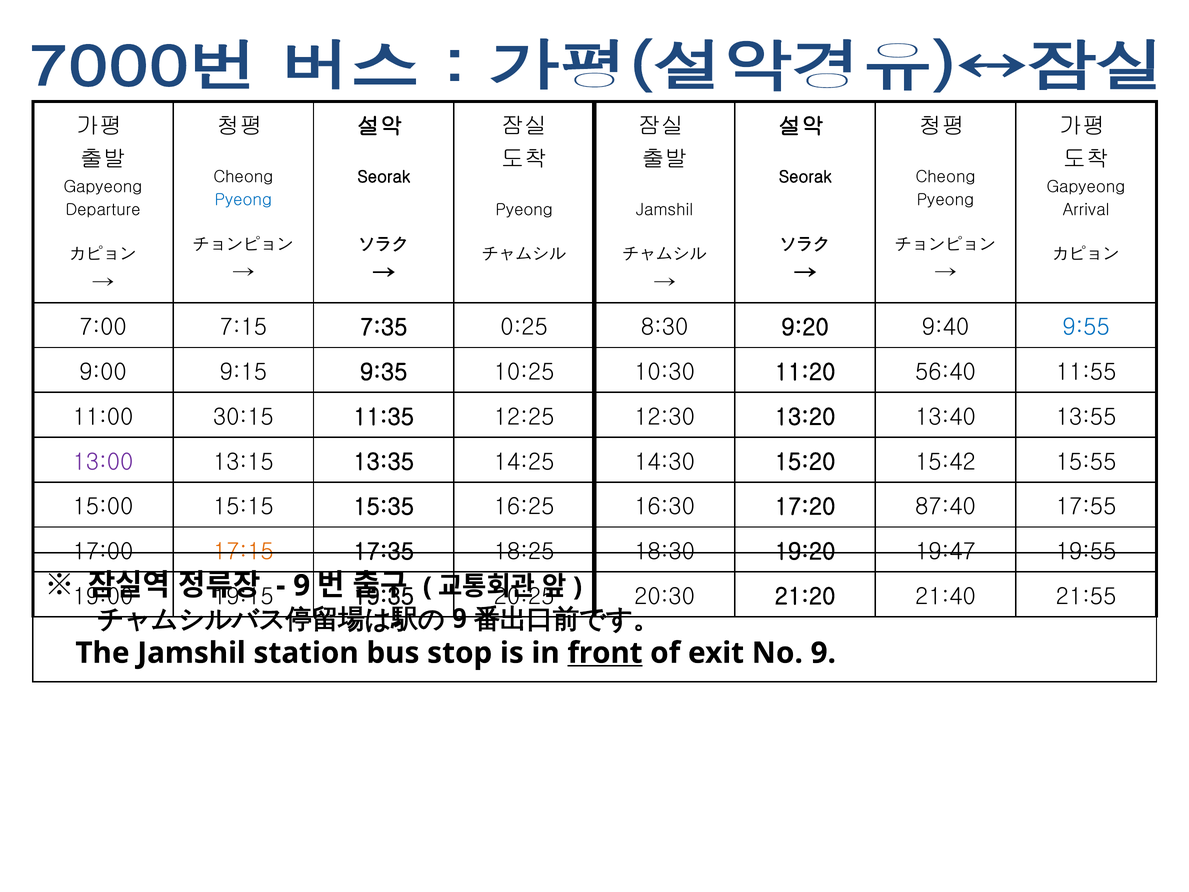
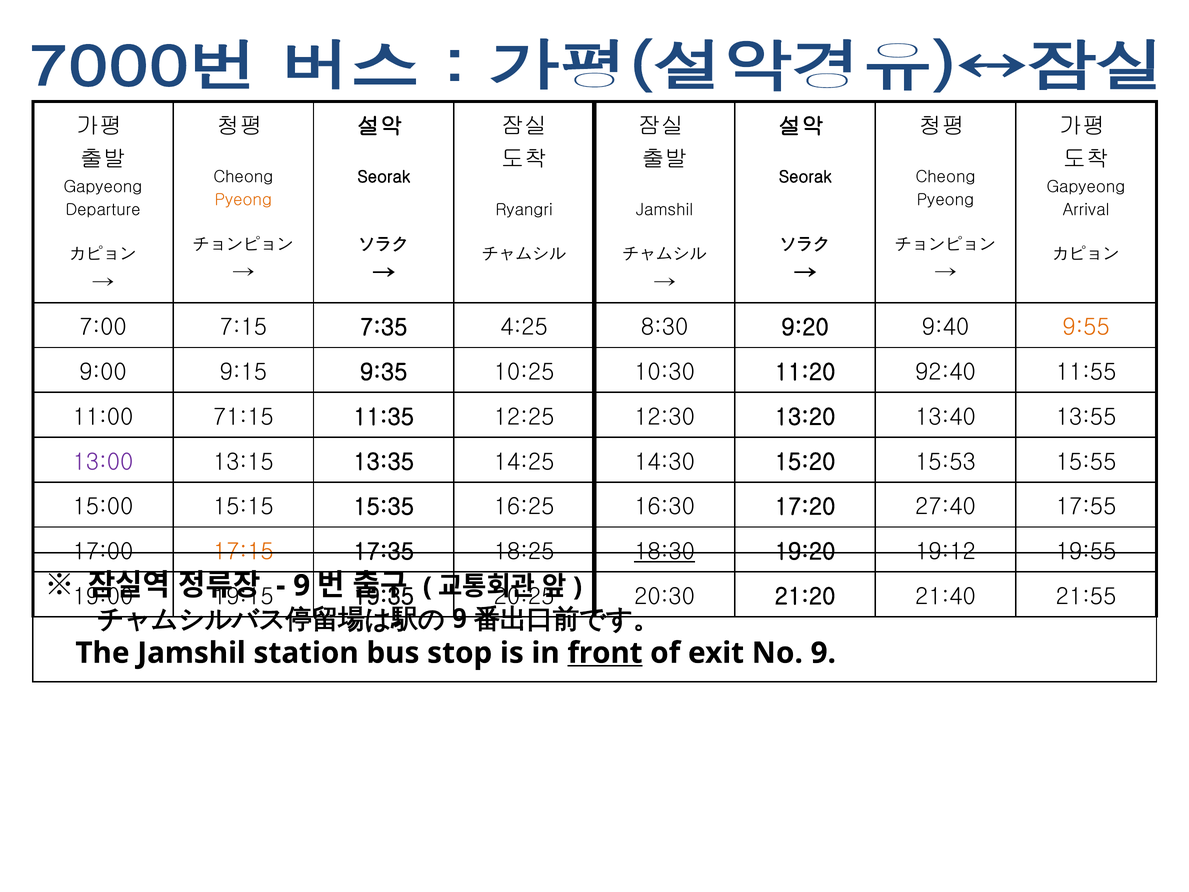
Pyeong colour: blue -> orange (243, 200)
Pyeong: Pyeong -> Ryangri (524, 210)
0:25: 0:25 -> 4:25 (524, 327)
9:55 colour: blue -> orange (1086, 327)
56:40: 56:40 -> 92:40 (945, 372)
30:15: 30:15 -> 71:15 (243, 417)
15:42: 15:42 -> 15:53 (945, 462)
87:40: 87:40 -> 27:40 (945, 507)
18:30 underline: none -> present (665, 551)
19:47: 19:47 -> 19:12 (945, 551)
